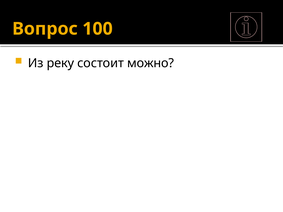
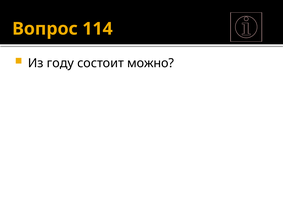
100: 100 -> 114 (98, 29)
реку: реку -> году (60, 63)
